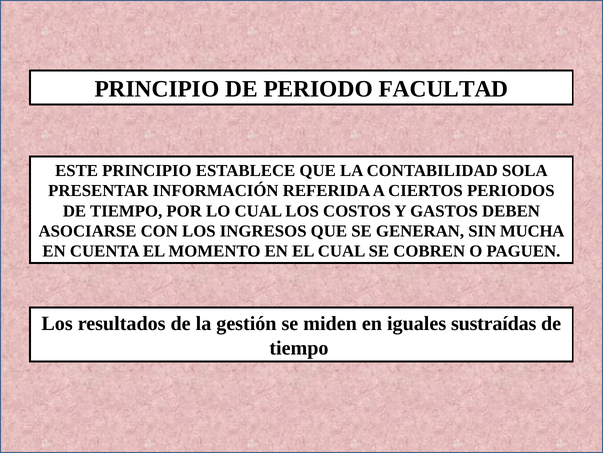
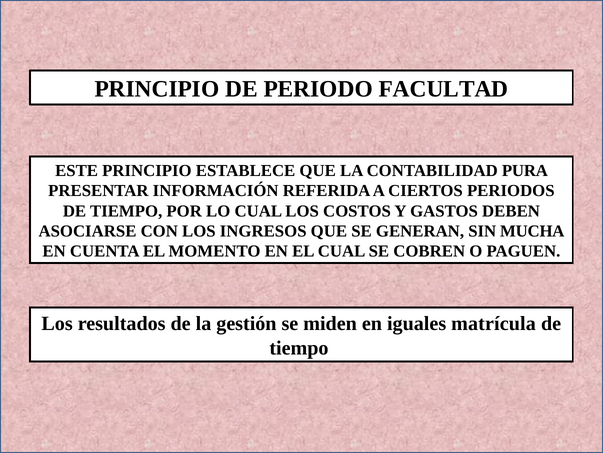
SOLA: SOLA -> PURA (525, 170)
sustraídas: sustraídas -> matrícula (494, 323)
